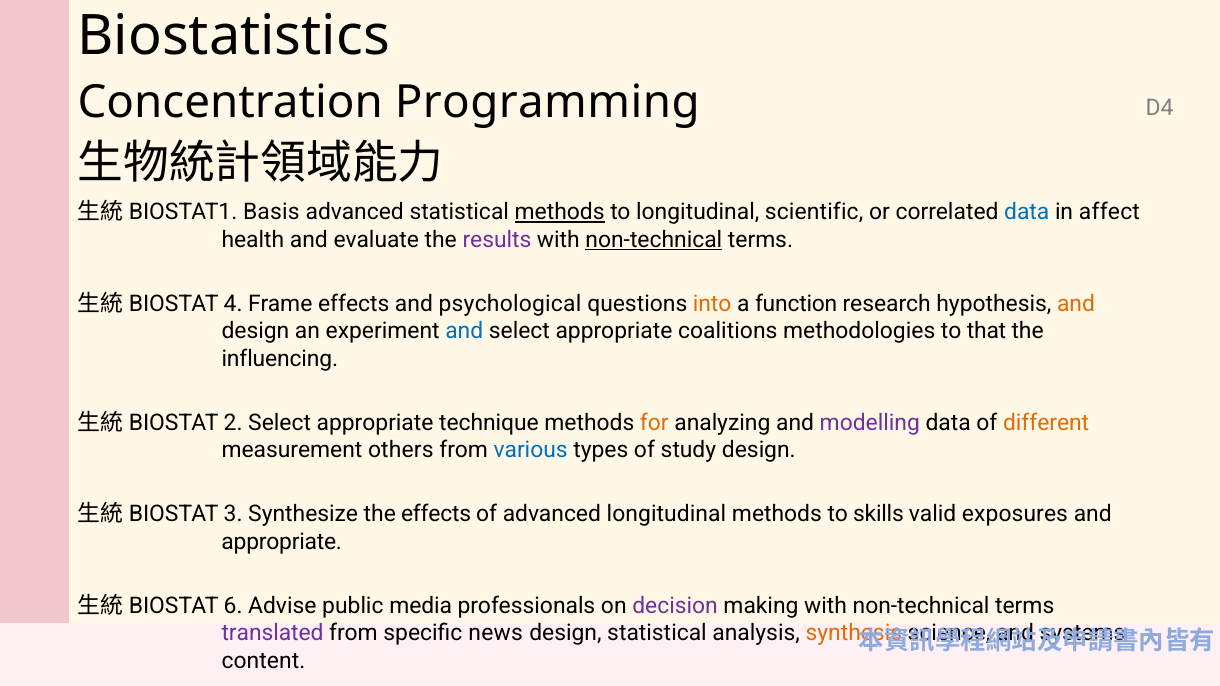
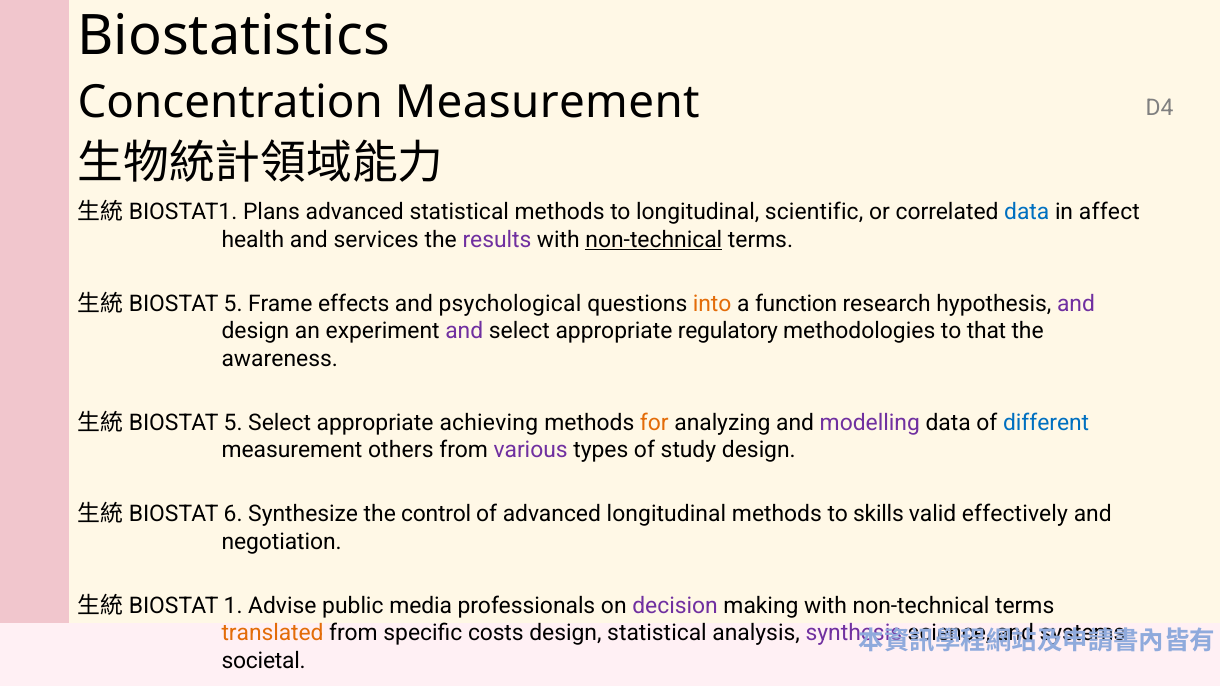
Concentration Programming: Programming -> Measurement (547, 102)
Basis: Basis -> Plans (271, 212)
methods underline: present -> none (560, 212)
evaluate: evaluate -> services (376, 240)
4: 4 -> 5 (233, 304)
and colour: orange -> purple (1076, 304)
and colour: blue -> purple (464, 331)
coalitions: coalitions -> regulatory (728, 331)
influencing: influencing -> awareness (280, 359)
2: 2 -> 5 (233, 423)
technique: technique -> achieving (489, 423)
different colour: orange -> blue (1046, 423)
various colour: blue -> purple (531, 450)
3: 3 -> 6 (233, 514)
the effects: effects -> control (436, 514)
exposures: exposures -> effectively (1015, 514)
appropriate: appropriate -> negotiation (282, 542)
6: 6 -> 1 (233, 606)
translated colour: purple -> orange (273, 633)
news: news -> costs (496, 633)
synthesis colour: orange -> purple (854, 633)
content: content -> societal (264, 661)
